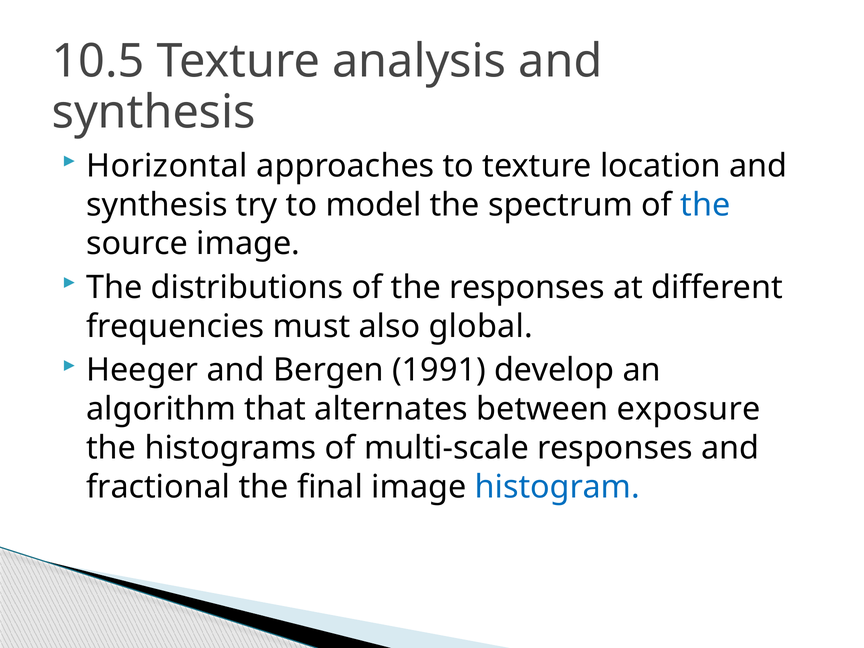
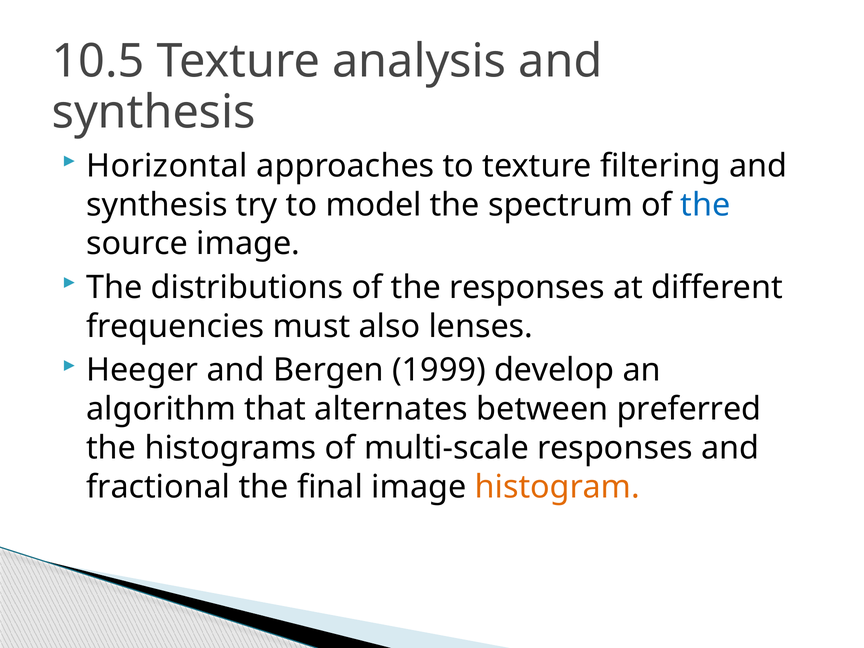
location: location -> filtering (660, 166)
global: global -> lenses (481, 326)
1991: 1991 -> 1999 (439, 370)
exposure: exposure -> preferred (689, 409)
histogram colour: blue -> orange (557, 487)
